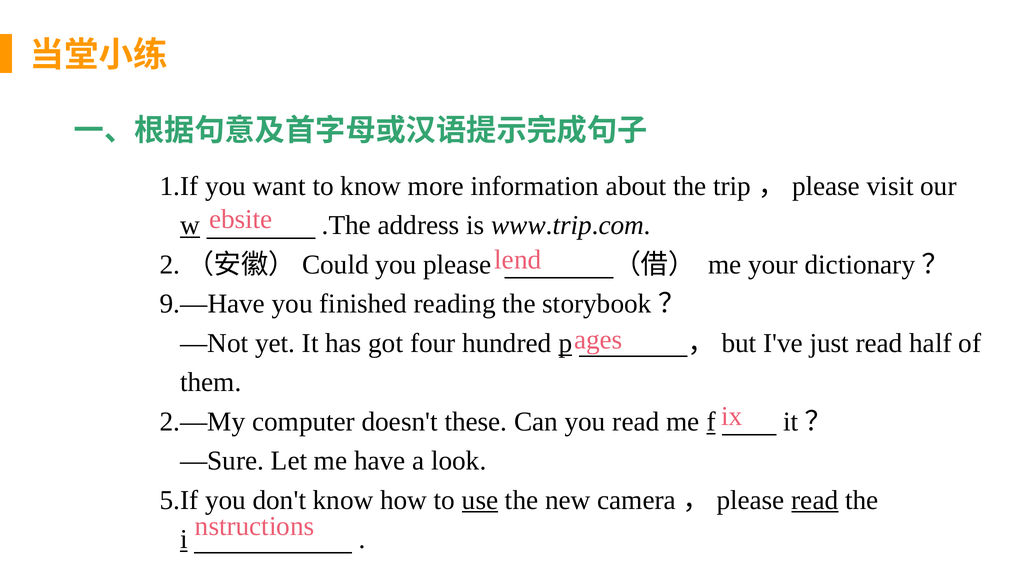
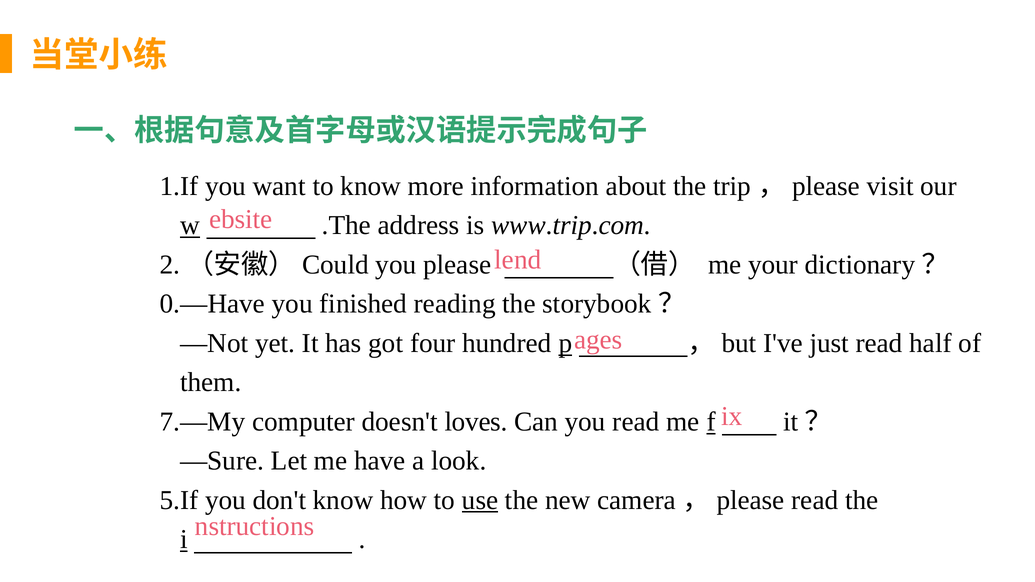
9.—Have: 9.—Have -> 0.—Have (212, 304)
2.—My: 2.—My -> 7.—My (203, 422)
these: these -> loves (476, 422)
read underline: present -> none (815, 500)
